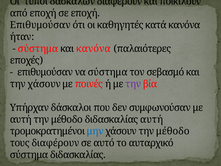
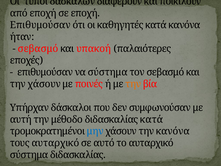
σύστημα: σύστημα -> σεβασμό (38, 49)
και κανόνα: κανόνα -> υπακοή (94, 49)
την colour: purple -> orange (133, 84)
διδασκαλίας αυτή: αυτή -> κατά (152, 119)
χάσουν την μέθοδο: μέθοδο -> κανόνα (173, 131)
τους διαφέρουν: διαφέρουν -> αυταρχικό (55, 143)
